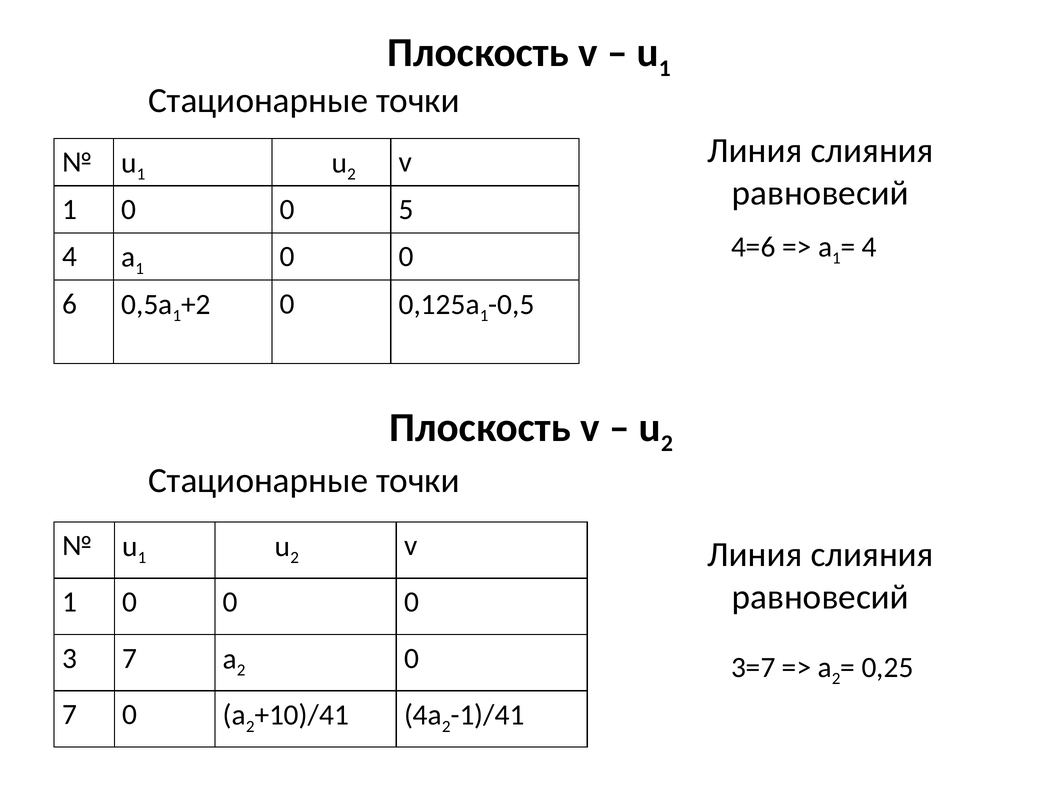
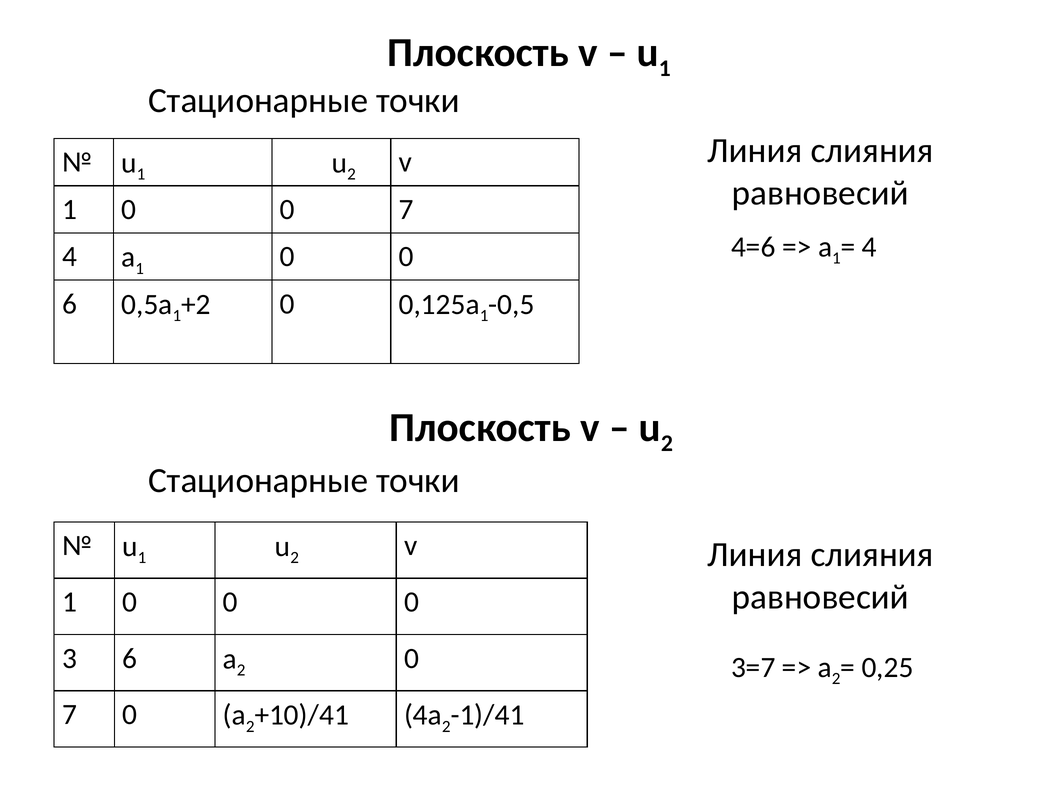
0 0 5: 5 -> 7 (406, 209)
3 7: 7 -> 6 (130, 658)
